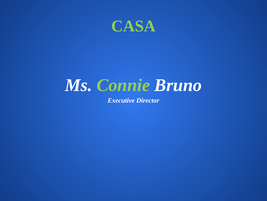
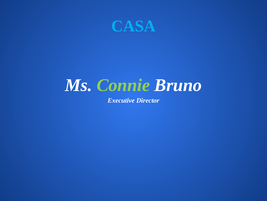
CASA colour: light green -> light blue (133, 26)
